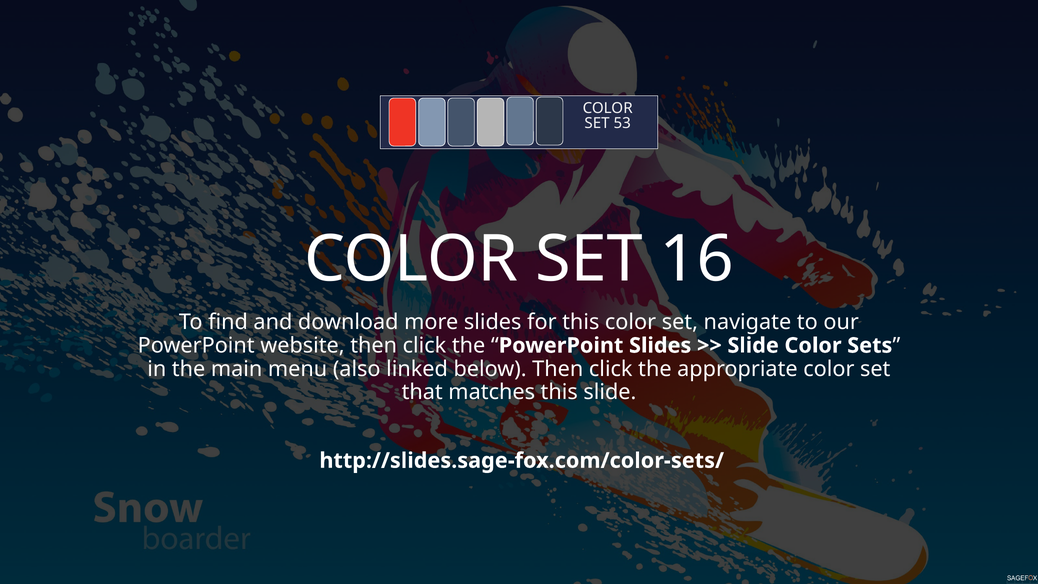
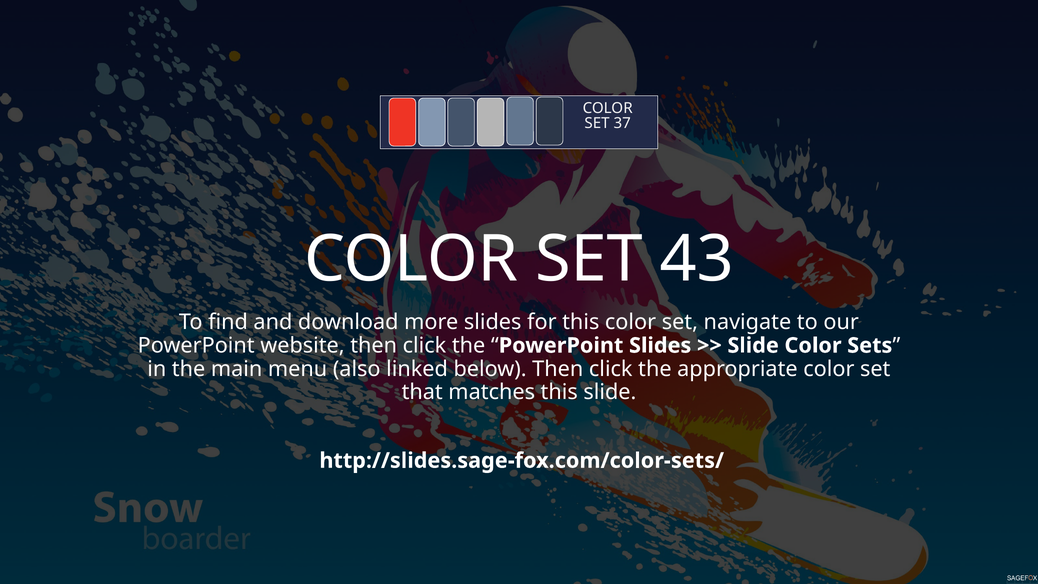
53: 53 -> 37 (622, 123)
16: 16 -> 43 (697, 259)
